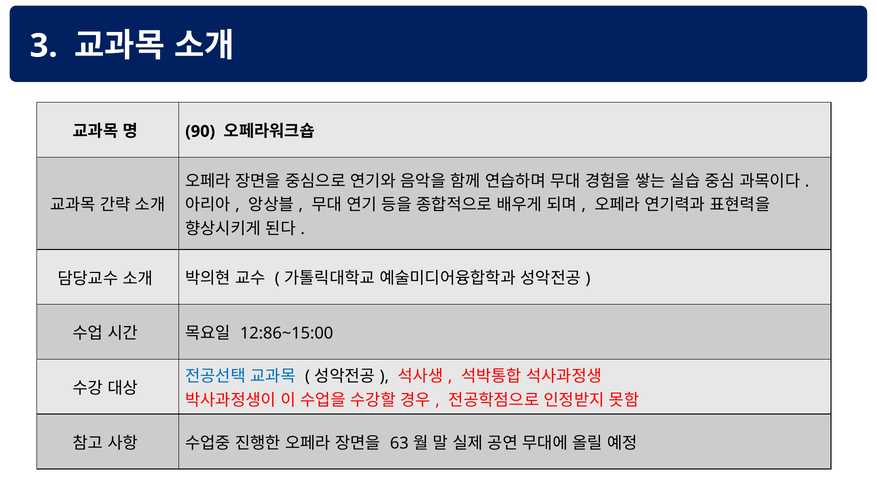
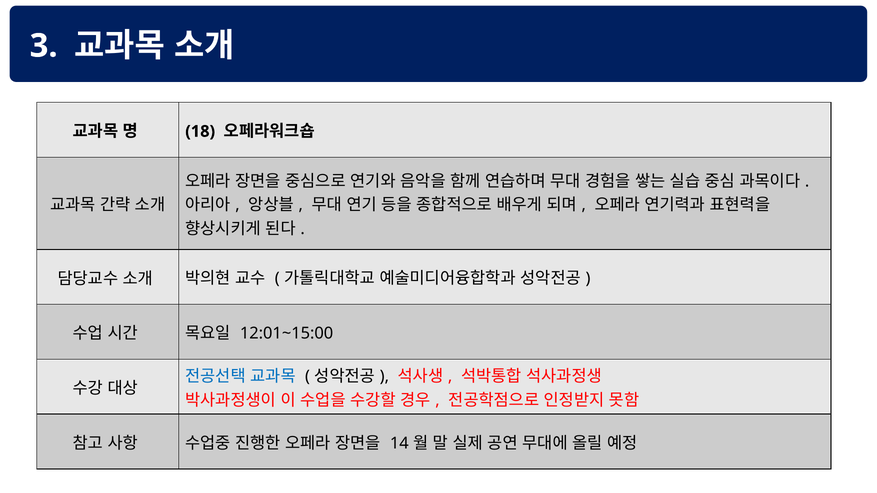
90: 90 -> 18 (200, 131)
12:86~15:00: 12:86~15:00 -> 12:01~15:00 (287, 334)
63: 63 -> 14 (399, 444)
